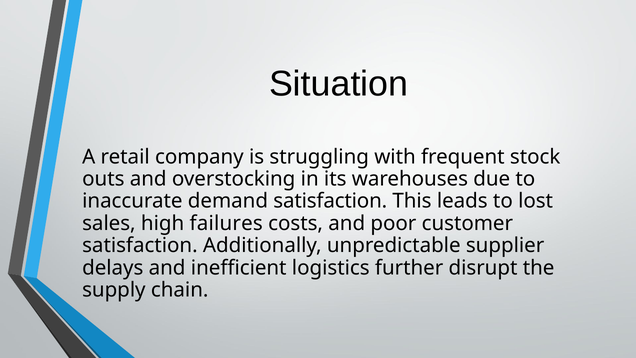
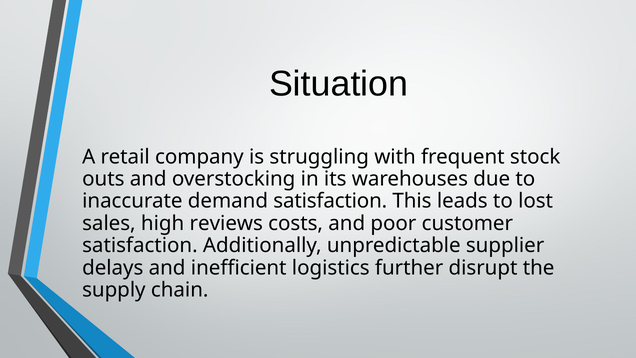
failures: failures -> reviews (226, 223)
